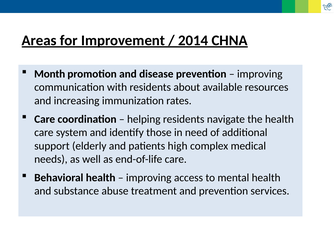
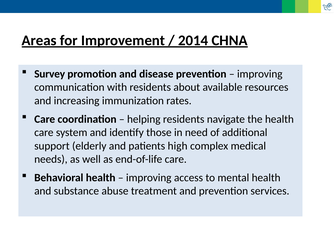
Month: Month -> Survey (50, 74)
